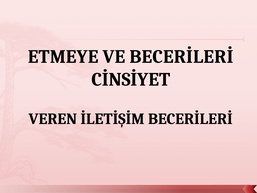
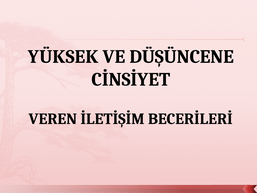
ETMEYE: ETMEYE -> YÜKSEK (63, 57)
VE BECERİLERİ: BECERİLERİ -> DÜŞÜNCENE (182, 57)
